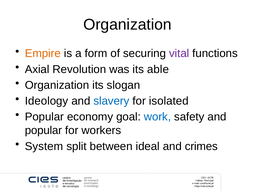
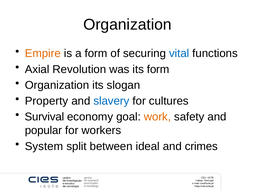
vital colour: purple -> blue (179, 53)
its able: able -> form (158, 69)
Ideology: Ideology -> Property (47, 101)
isolated: isolated -> cultures (169, 101)
Popular: Popular -> Survival (44, 117)
work colour: blue -> orange (157, 117)
